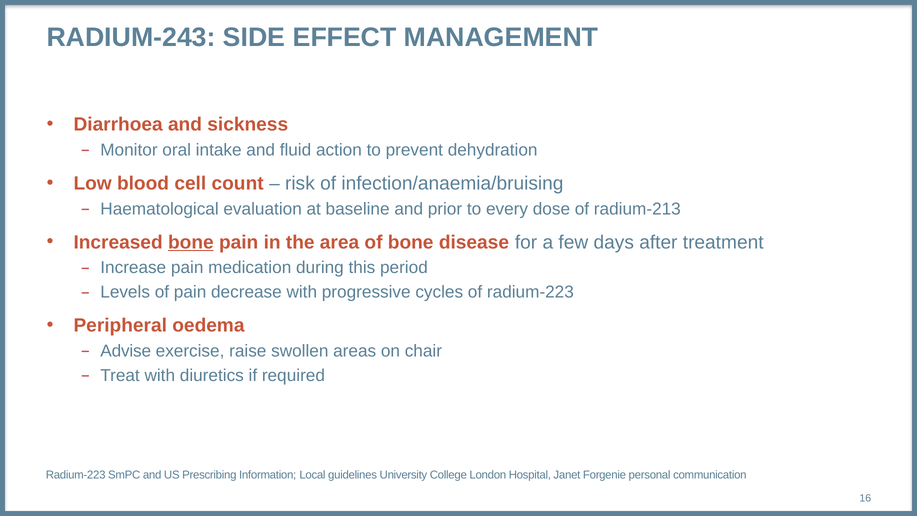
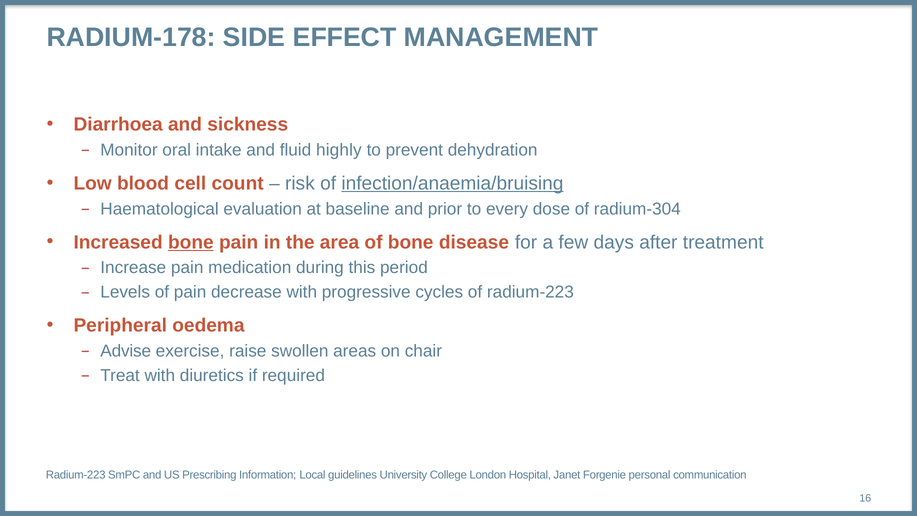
RADIUM-243: RADIUM-243 -> RADIUM-178 (131, 37)
action: action -> highly (339, 150)
infection/anaemia/bruising underline: none -> present (452, 183)
radium-213: radium-213 -> radium-304 (637, 209)
